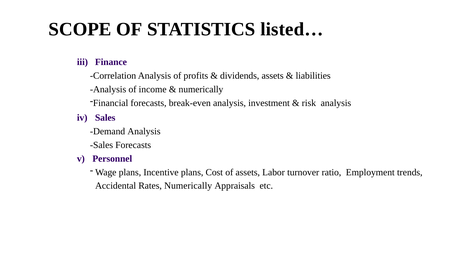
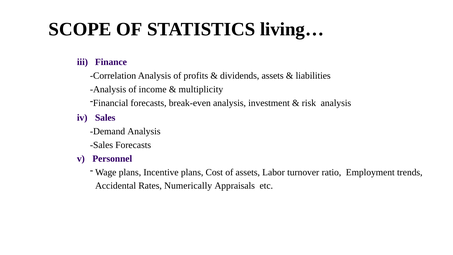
listed…: listed… -> living… (292, 29)
numerically: numerically -> multiplicity (201, 89)
